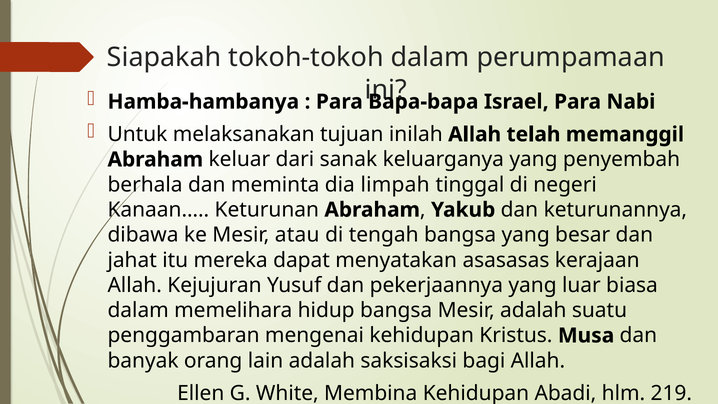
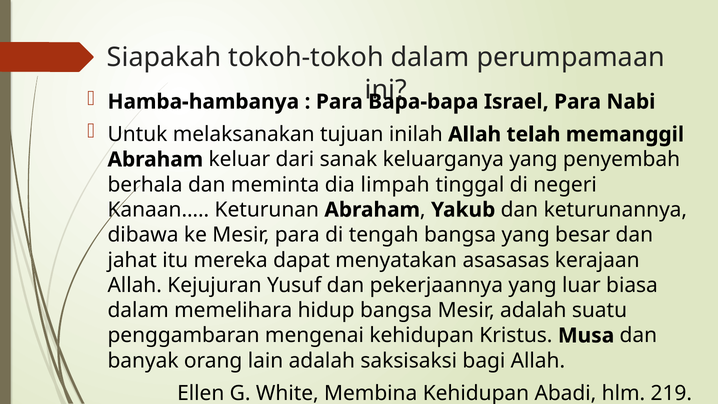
Mesir atau: atau -> para (297, 235)
